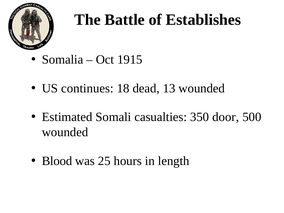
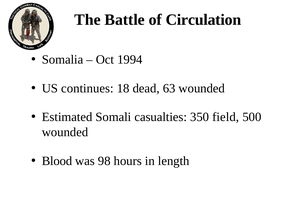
Establishes: Establishes -> Circulation (203, 20)
1915: 1915 -> 1994 (130, 60)
13: 13 -> 63 (169, 88)
door: door -> field (226, 117)
25: 25 -> 98 (104, 161)
